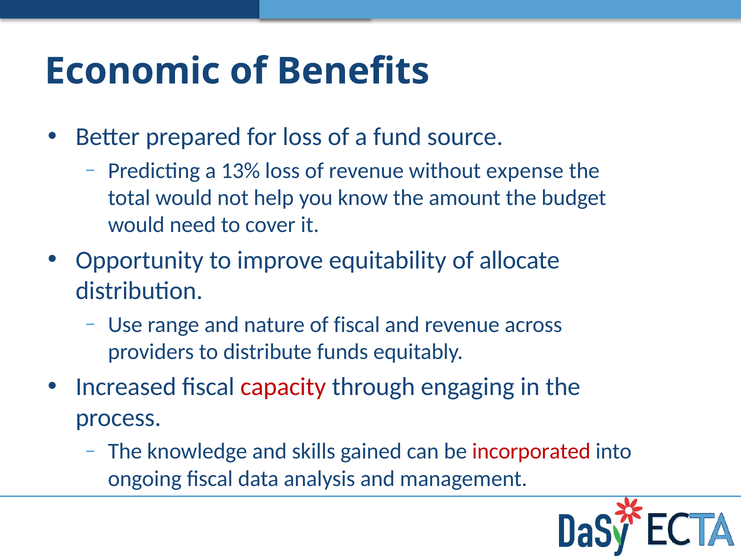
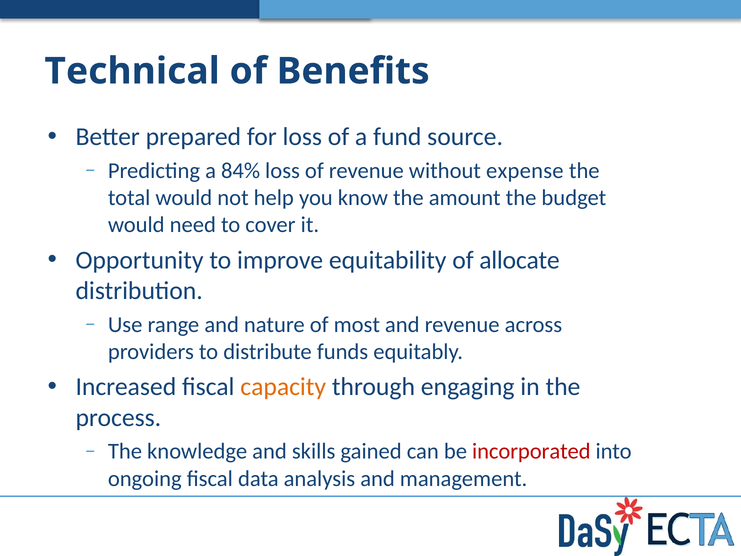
Economic: Economic -> Technical (132, 71)
13%: 13% -> 84% (241, 171)
of fiscal: fiscal -> most (357, 325)
capacity colour: red -> orange (283, 387)
